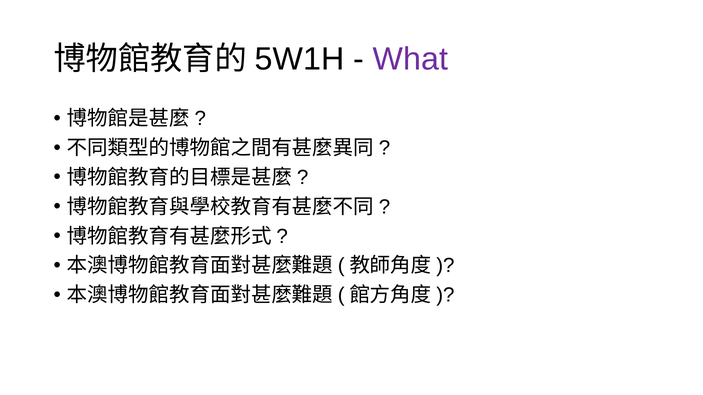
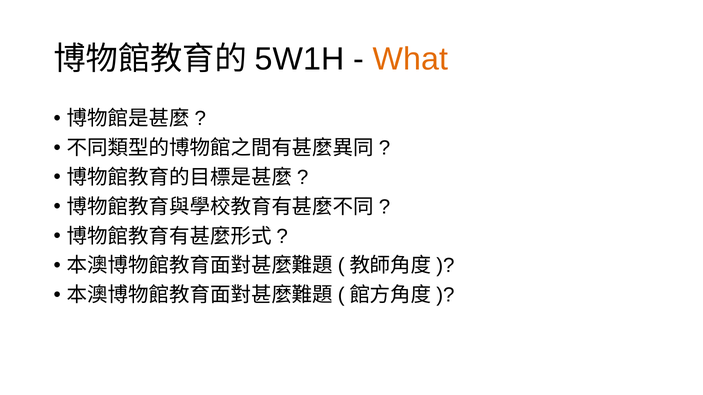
What colour: purple -> orange (411, 59)
